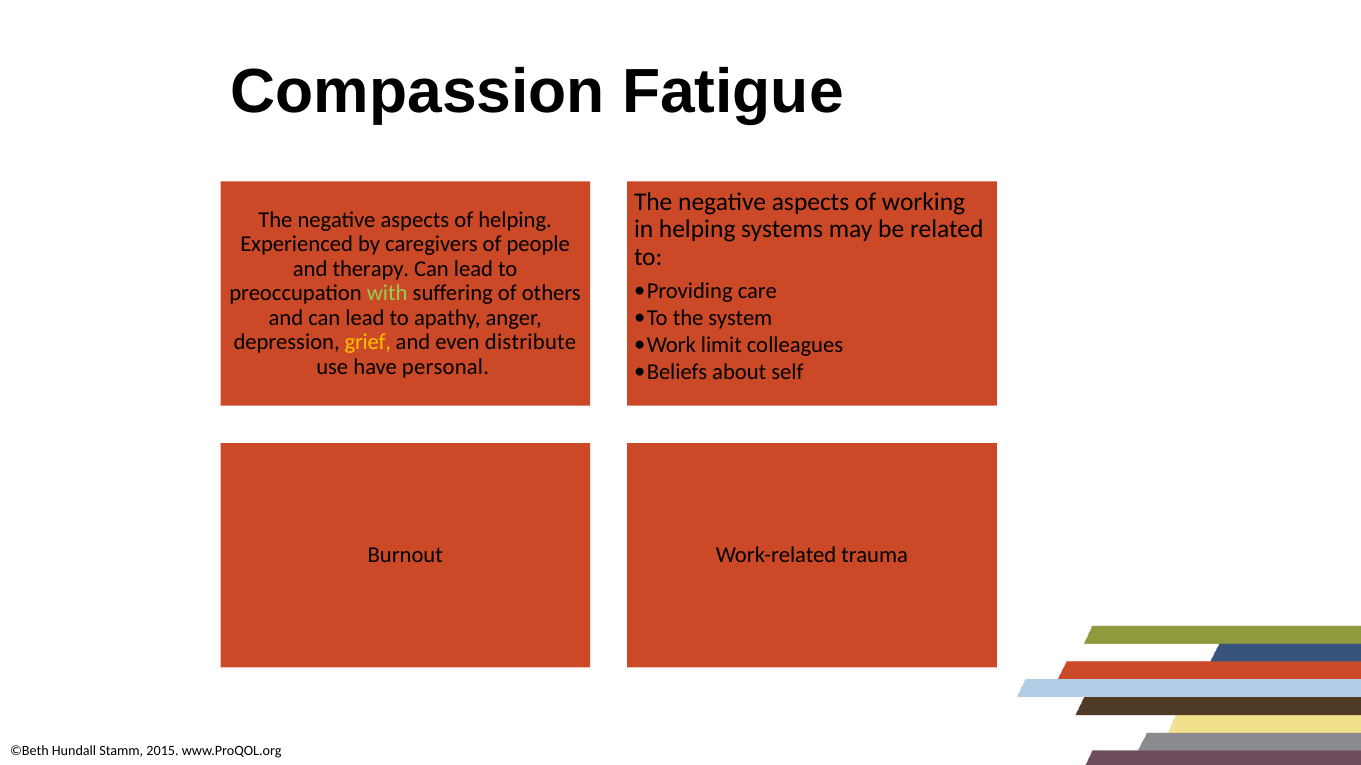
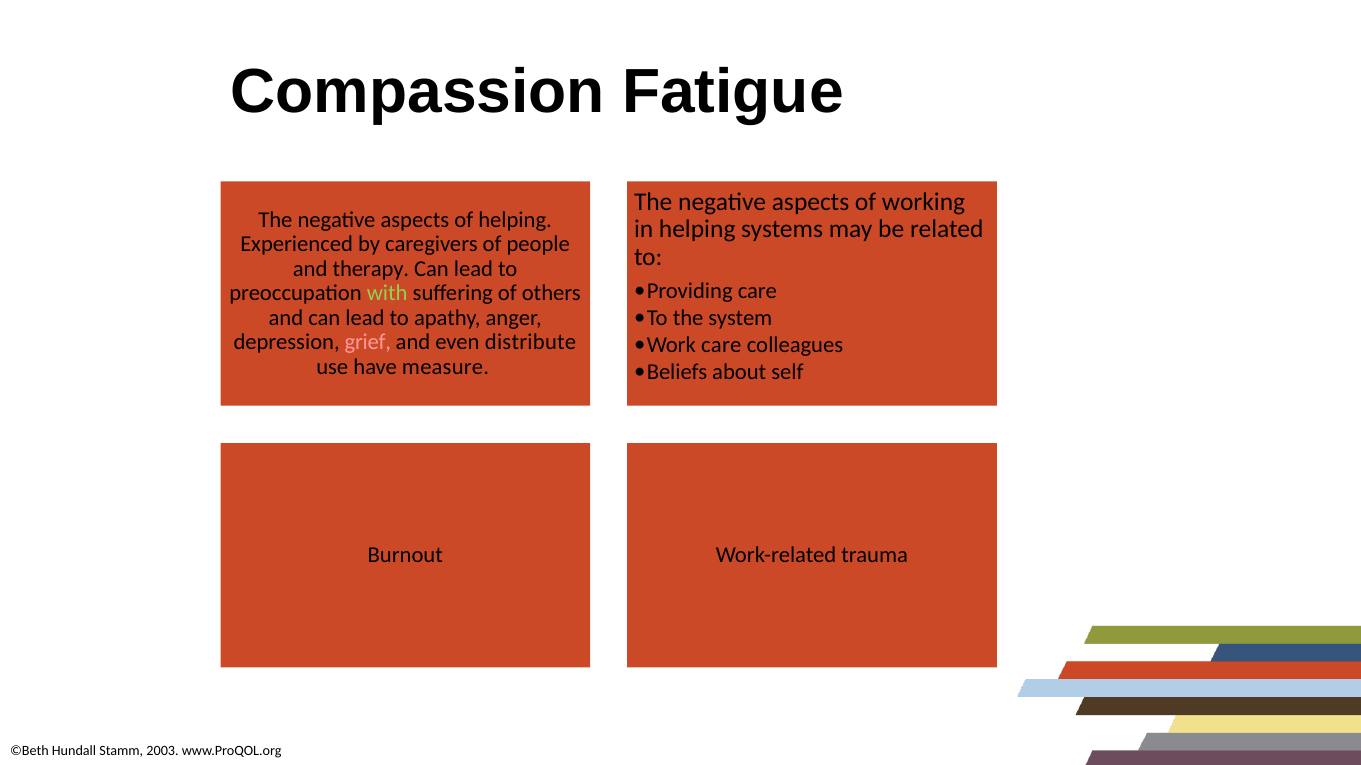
grief colour: yellow -> pink (368, 343)
Work limit: limit -> care (721, 345)
personal: personal -> measure (446, 367)
2015: 2015 -> 2003 (163, 752)
